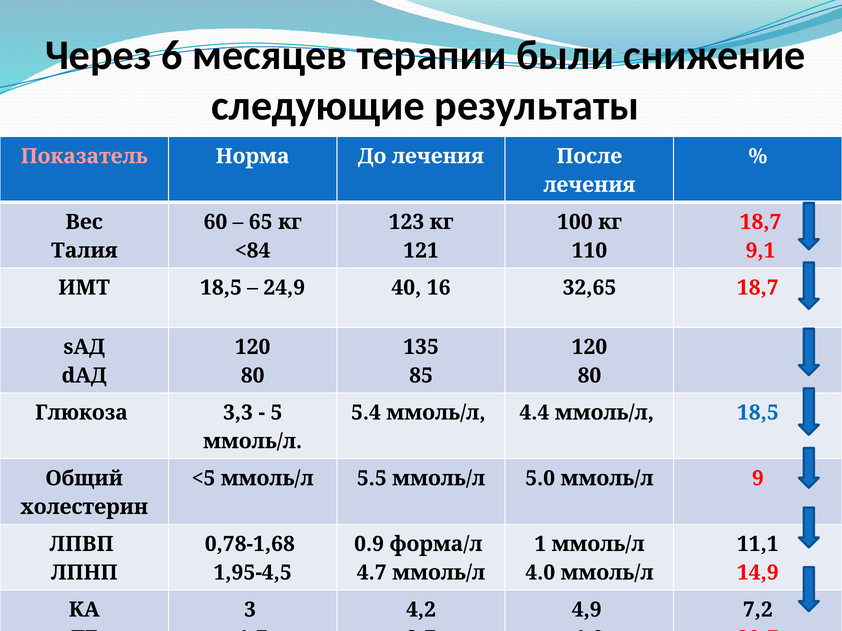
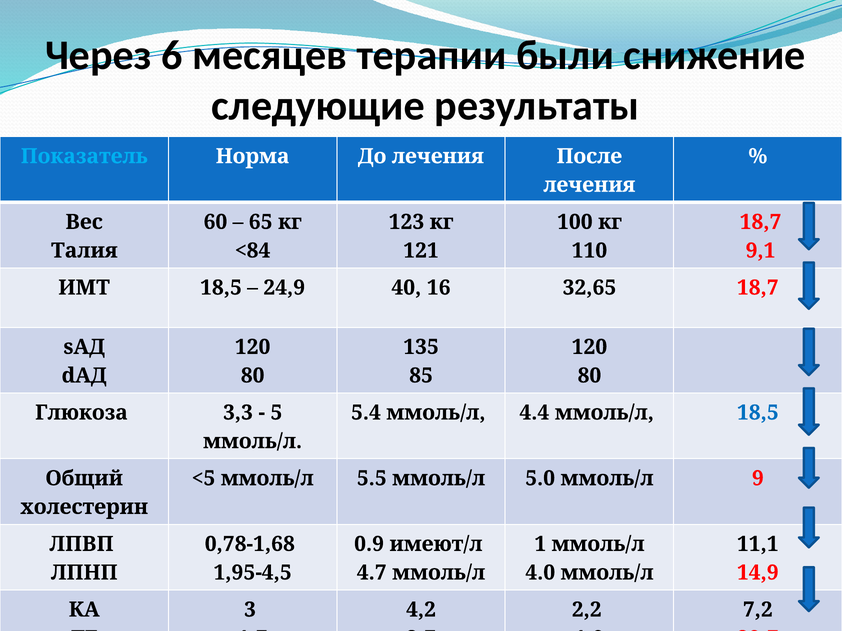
Показатель colour: pink -> light blue (84, 156)
форма/л: форма/л -> имеют/л (436, 544)
4,9: 4,9 -> 2,2 (587, 610)
